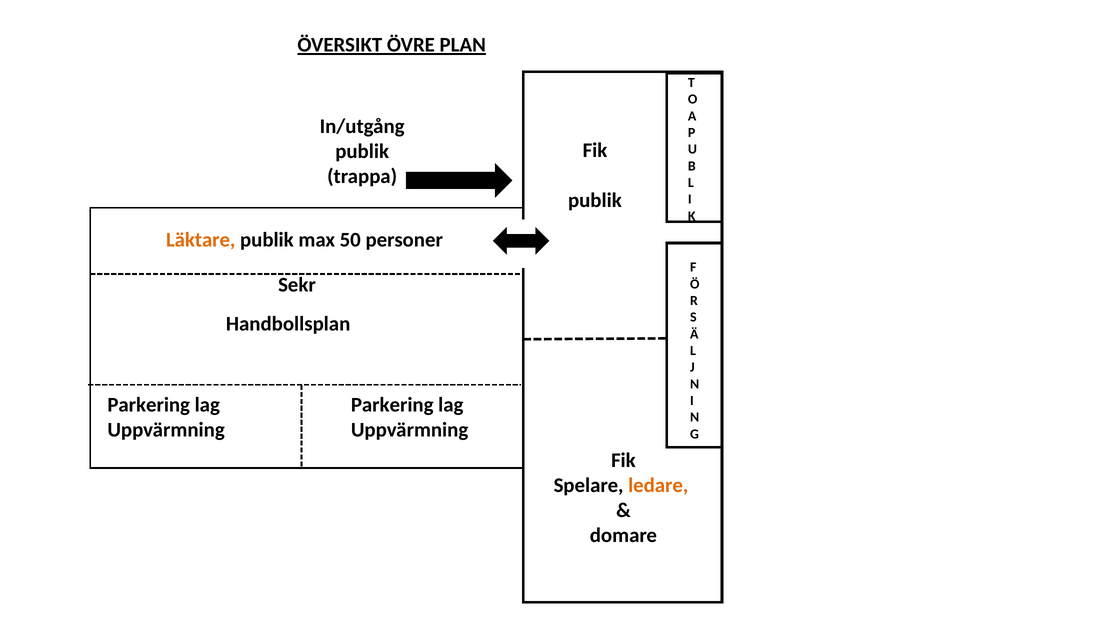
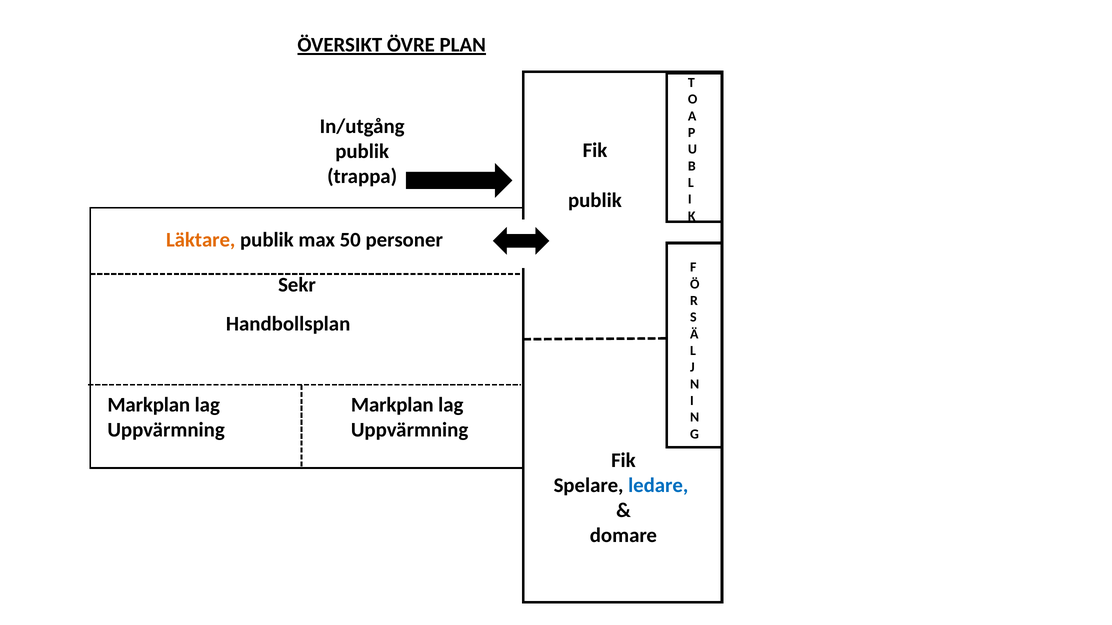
Parkering: Parkering -> Markplan (149, 405)
Parkering: Parkering -> Markplan (392, 405)
ledare colour: orange -> blue (658, 486)
